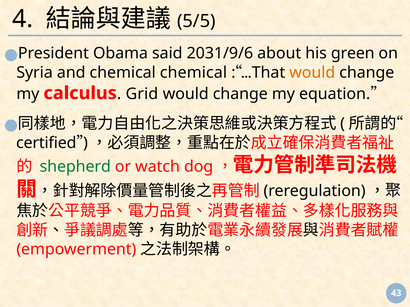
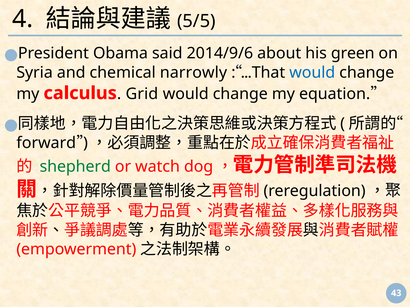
2031/9/6: 2031/9/6 -> 2014/9/6 (220, 53)
chemical chemical: chemical -> narrowly (193, 73)
would colour: orange -> blue (312, 73)
certified: certified -> forward (46, 143)
